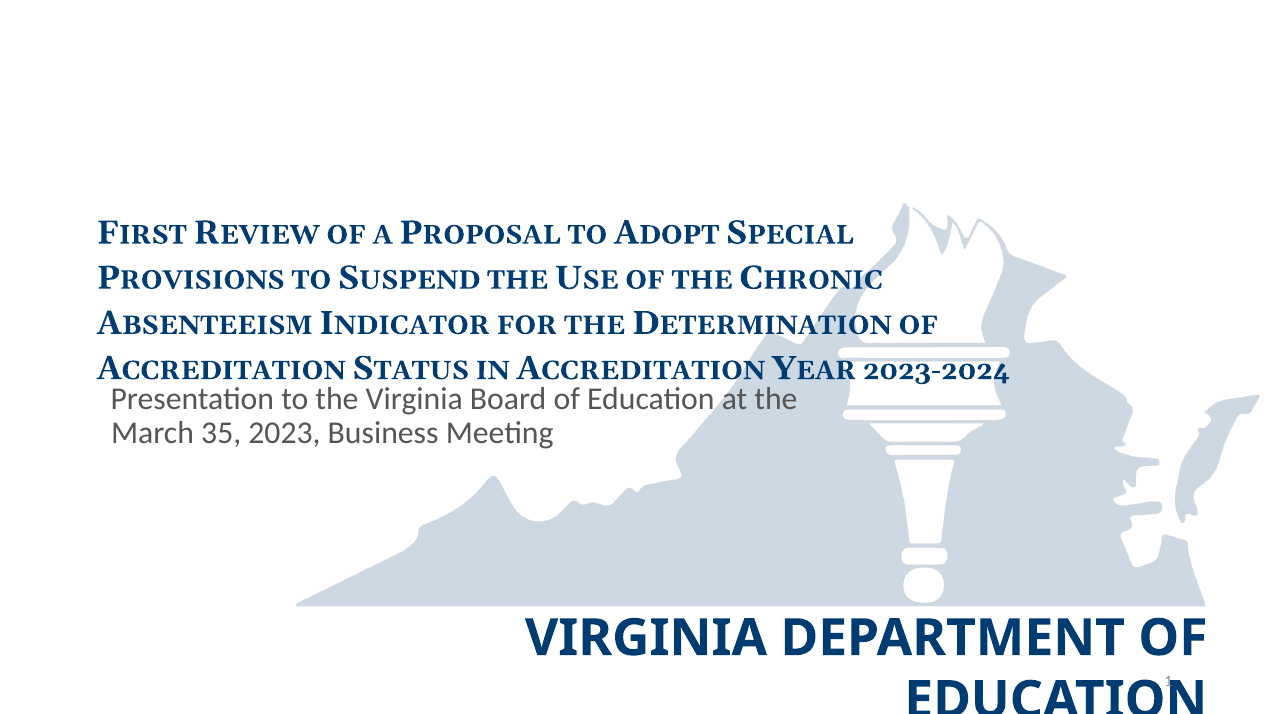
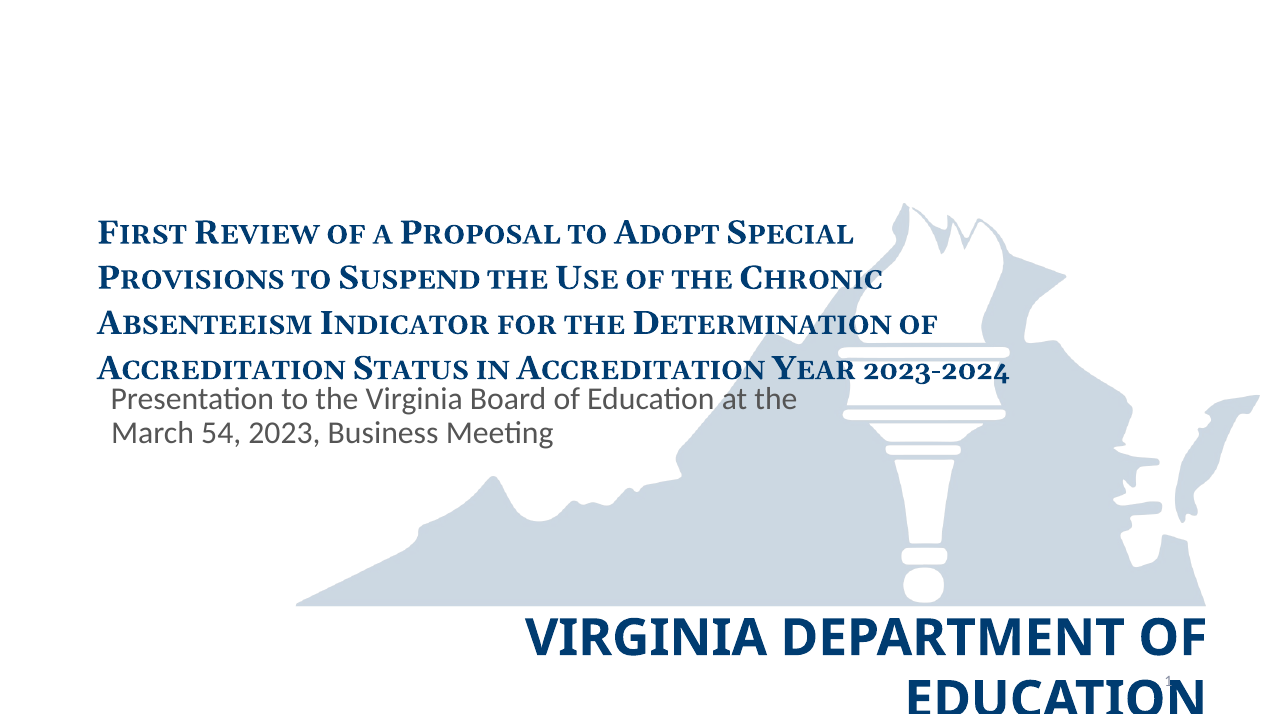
35: 35 -> 54 (221, 433)
